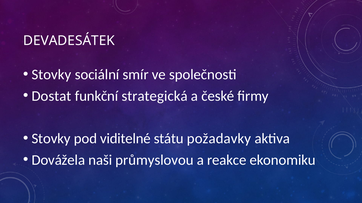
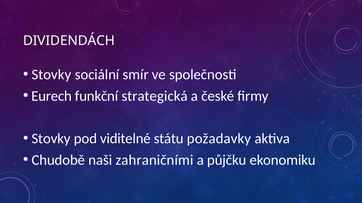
DEVADESÁTEK: DEVADESÁTEK -> DIVIDENDÁCH (69, 41)
Dostat: Dostat -> Eurech (52, 96)
Dovážela: Dovážela -> Chudobě (58, 160)
průmyslovou: průmyslovou -> zahraničními (154, 160)
reakce: reakce -> půjčku (227, 160)
